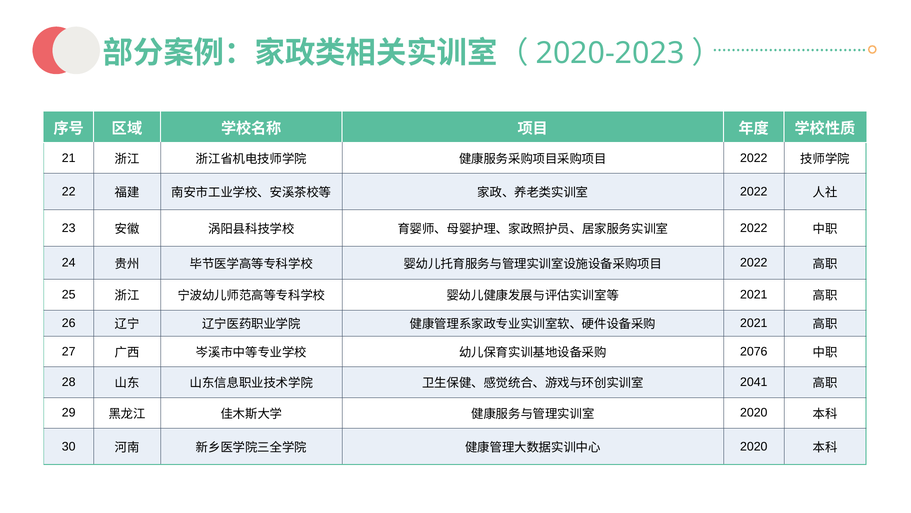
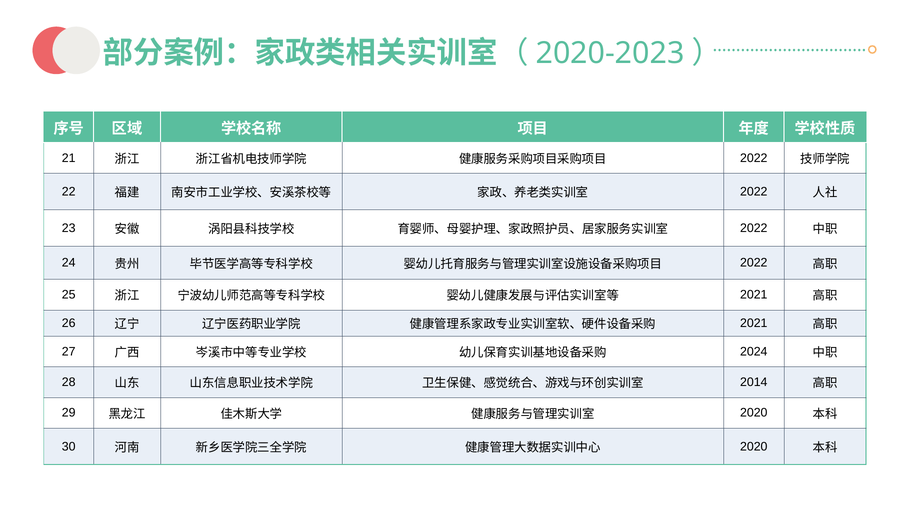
2076: 2076 -> 2024 (754, 351)
2041: 2041 -> 2014 (754, 382)
